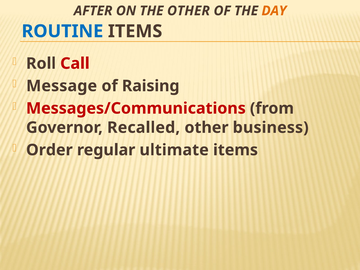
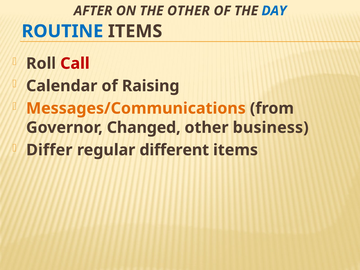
DAY colour: orange -> blue (274, 11)
Message: Message -> Calendar (62, 86)
Messages/Communications colour: red -> orange (136, 108)
Recalled: Recalled -> Changed (144, 128)
Order: Order -> Differ (49, 150)
ultimate: ultimate -> different (174, 150)
